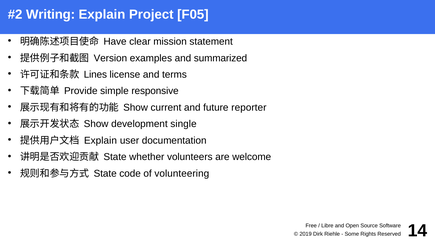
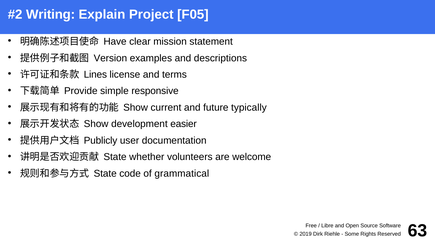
summarized: summarized -> descriptions (220, 58)
reporter: reporter -> typically (249, 107)
single: single -> easier (184, 124)
Explain: Explain -> Publicly (101, 140)
volunteering: volunteering -> grammatical (182, 173)
14: 14 -> 63 (417, 230)
